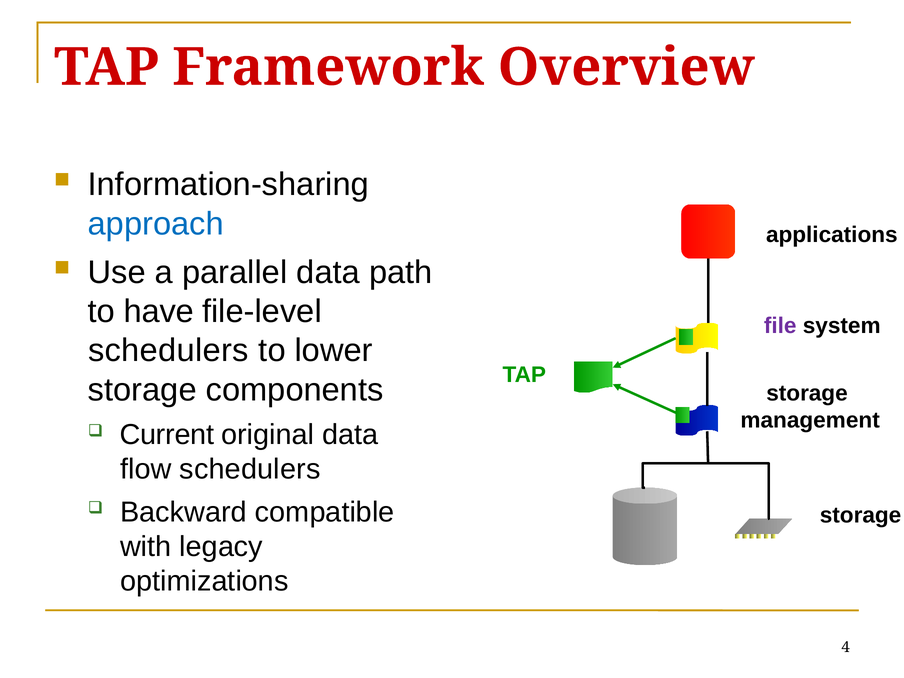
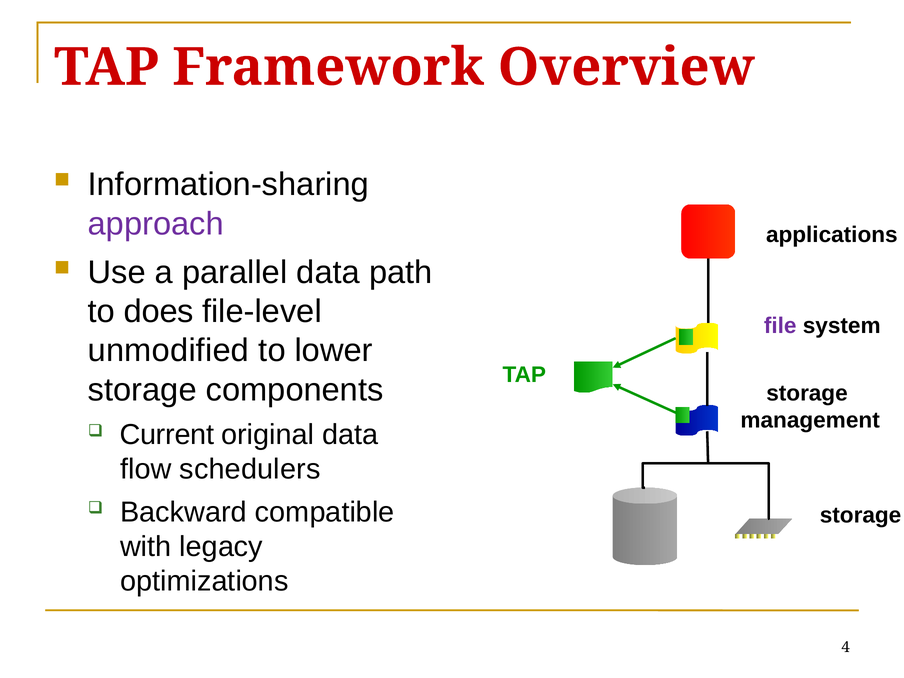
approach colour: blue -> purple (156, 224)
have: have -> does (159, 312)
schedulers: schedulers -> unmodified (168, 351)
